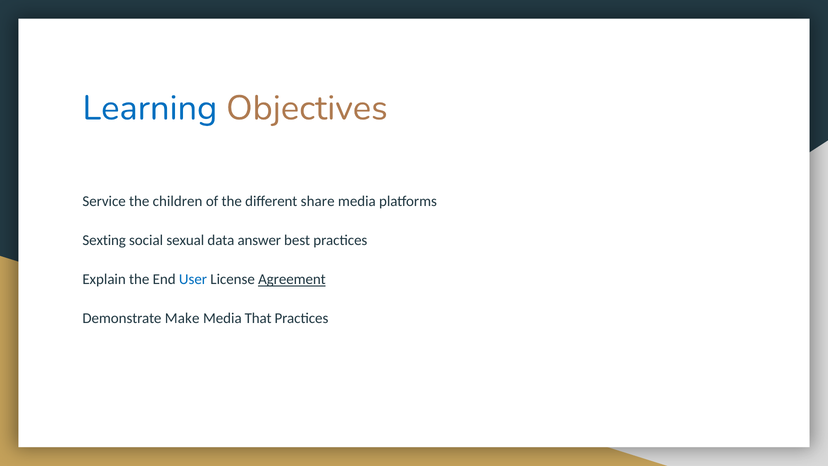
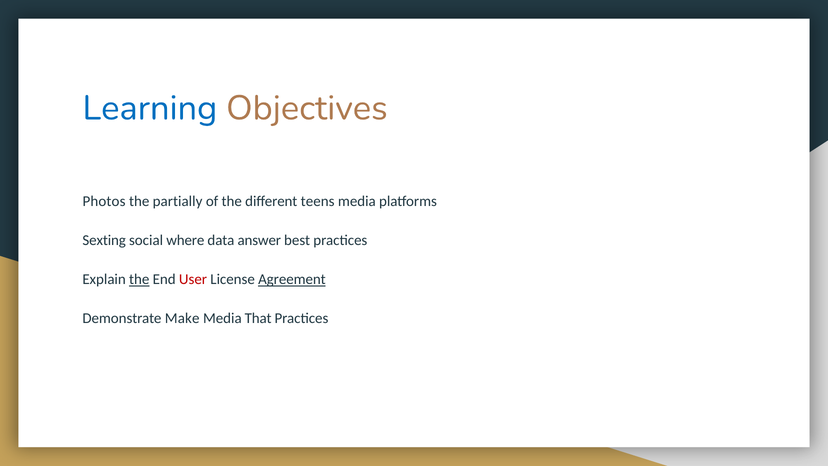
Service: Service -> Photos (104, 201)
children: children -> partially (178, 201)
share: share -> teens (318, 201)
sexual: sexual -> where (185, 240)
the underline: none -> present (139, 279)
User colour: blue -> red (193, 279)
